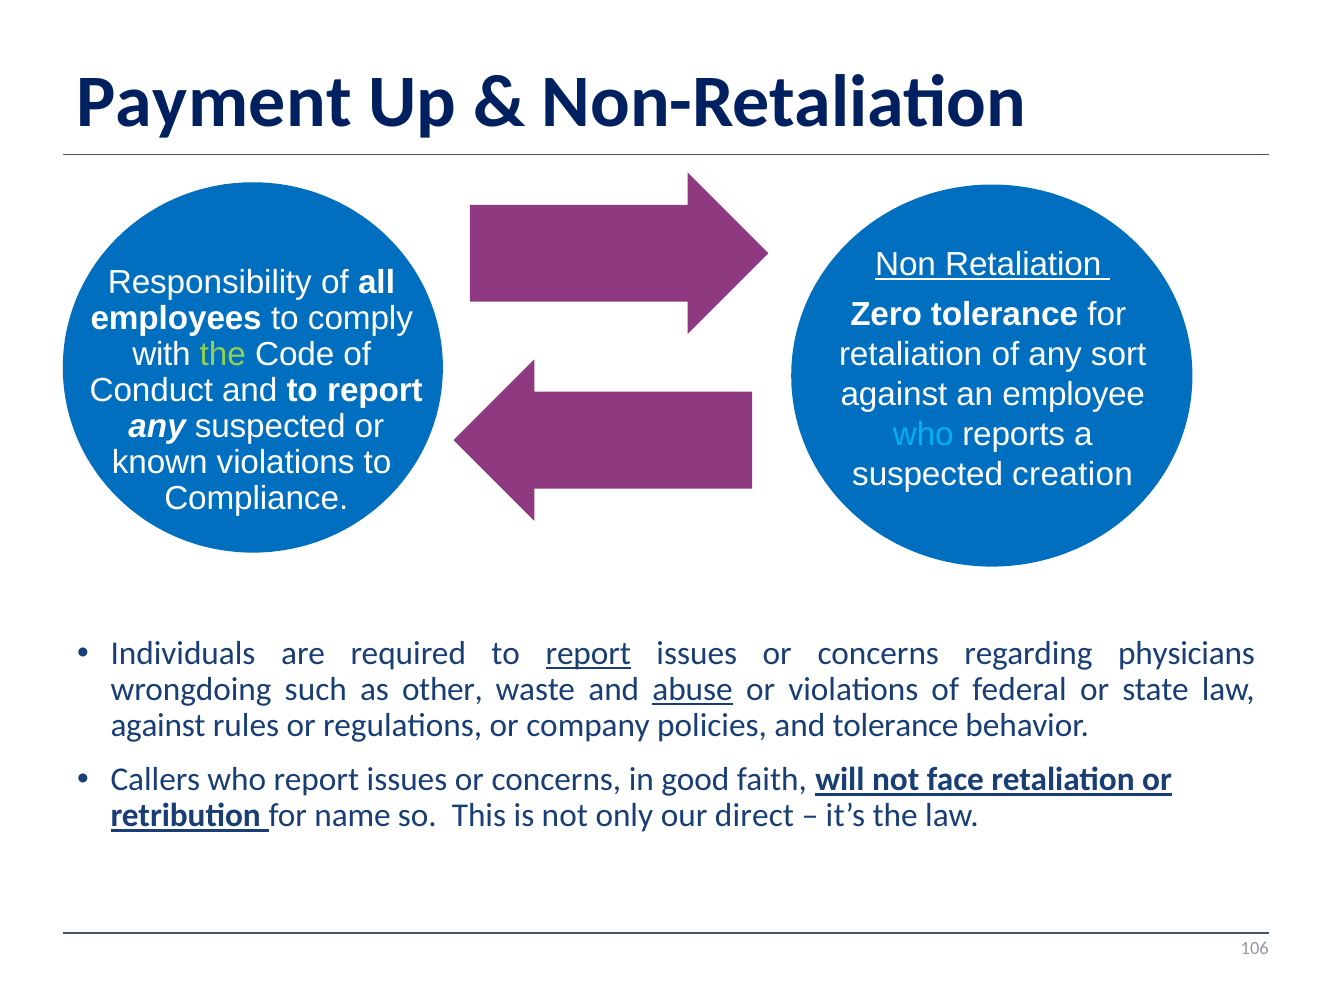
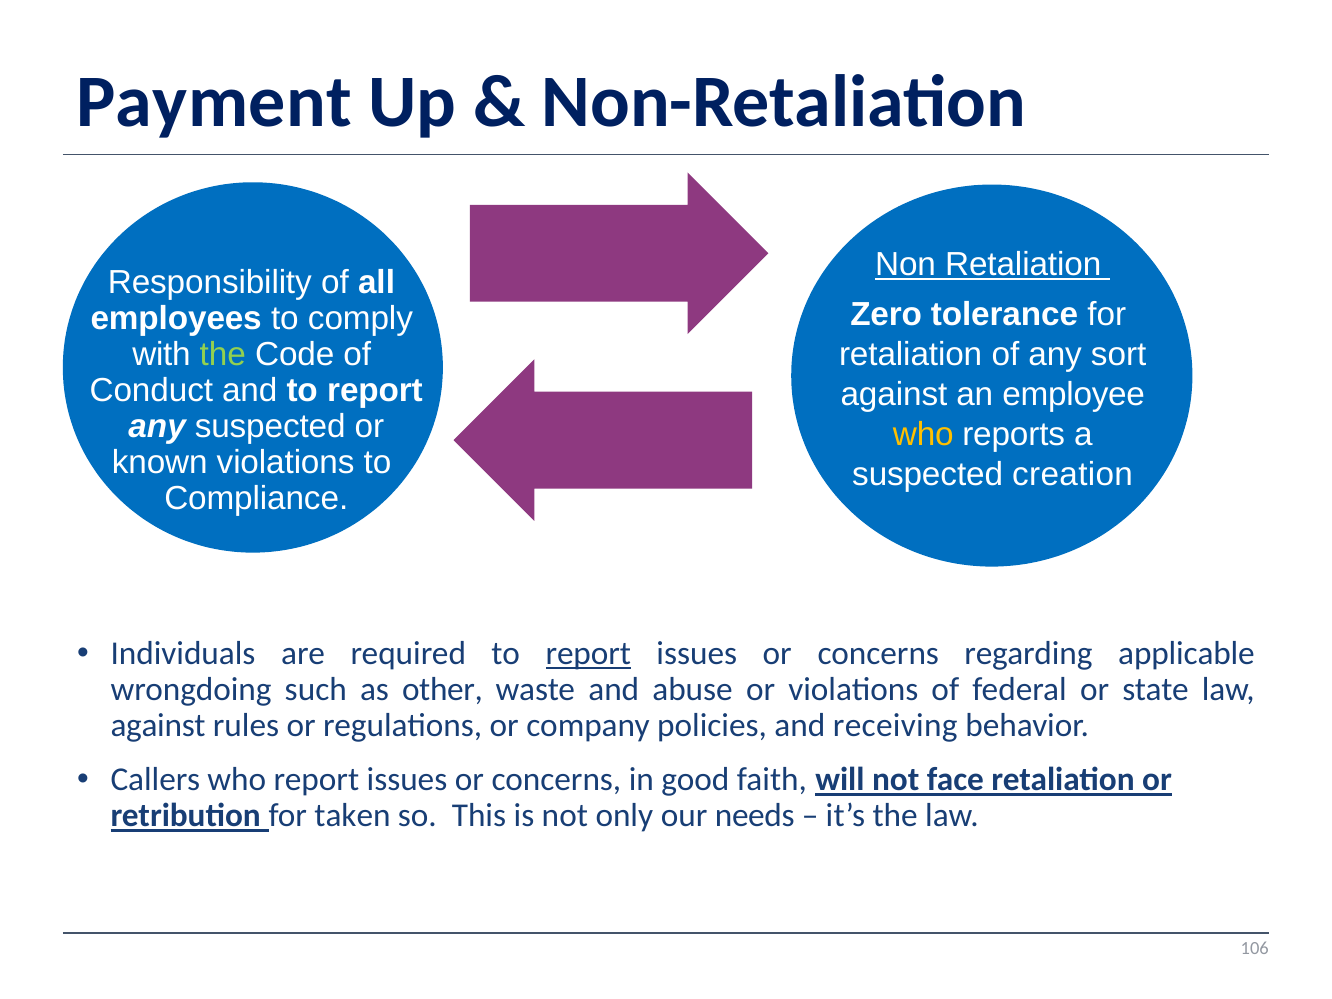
who colour: light blue -> yellow (923, 435)
physicians: physicians -> applicable (1186, 653)
abuse underline: present -> none (693, 689)
and tolerance: tolerance -> receiving (895, 725)
name: name -> taken (353, 816)
direct: direct -> needs (755, 816)
